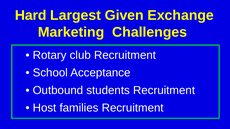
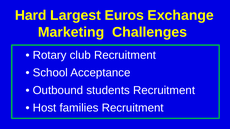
Given: Given -> Euros (124, 15)
